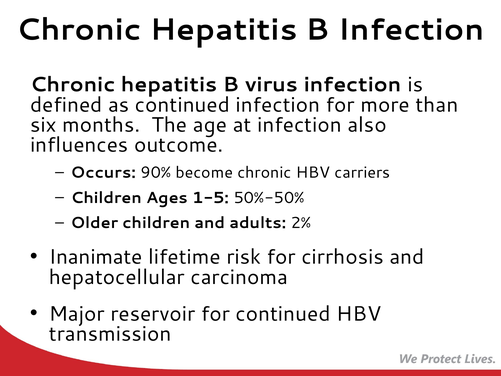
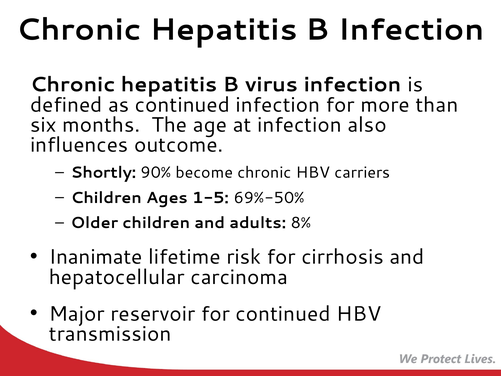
Occurs: Occurs -> Shortly (104, 172)
50%-50%: 50%-50% -> 69%-50% (269, 198)
2%: 2% -> 8% (301, 223)
